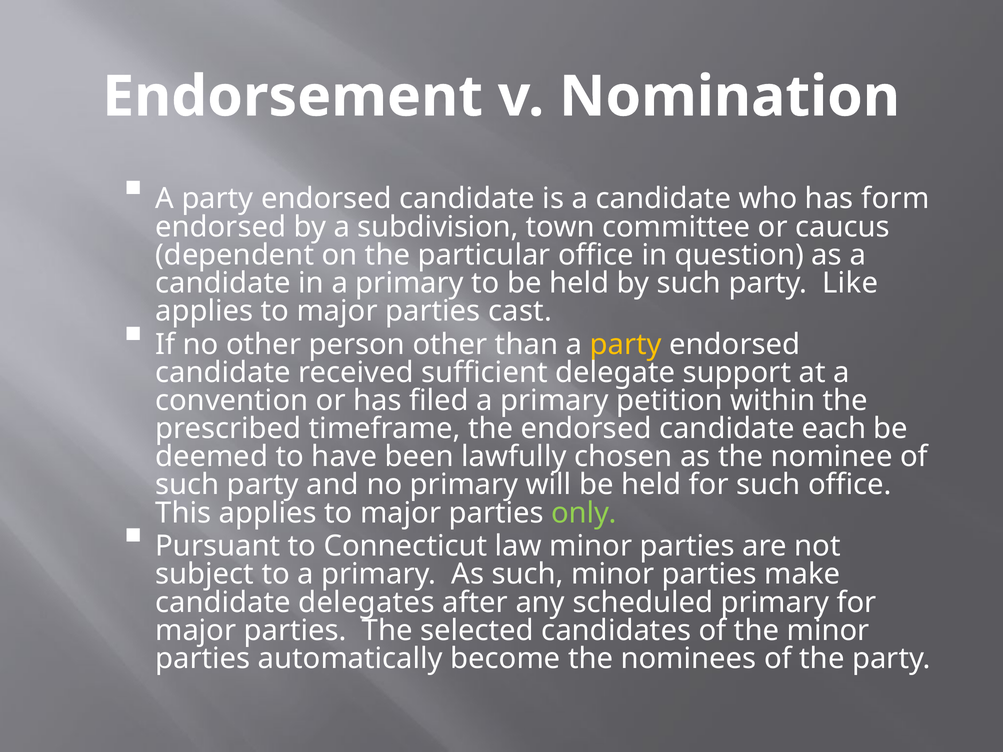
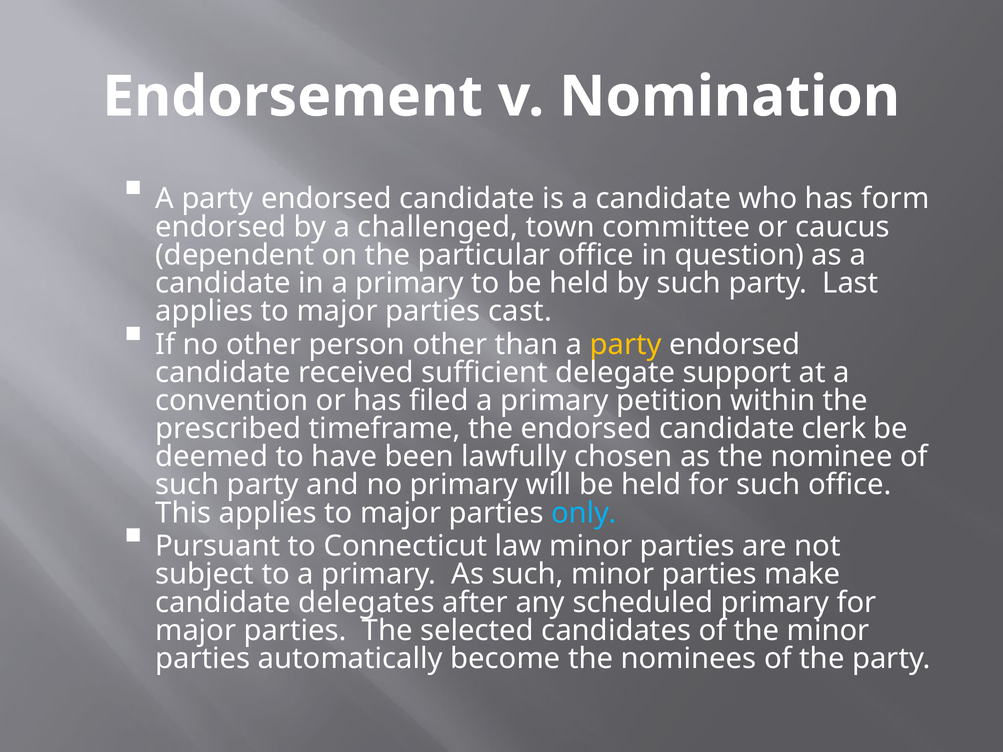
subdivision: subdivision -> challenged (438, 227)
Like: Like -> Last (850, 283)
each: each -> clerk (834, 429)
only colour: light green -> light blue (584, 513)
